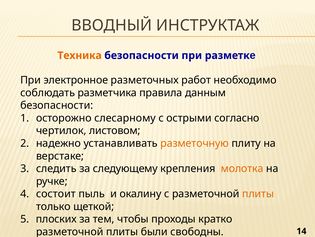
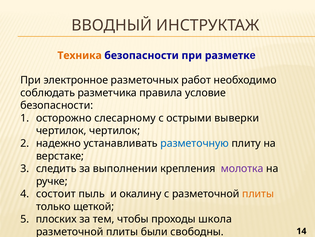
данным: данным -> условие (205, 93)
согласно: согласно -> выверки (237, 118)
чертилок листовом: листовом -> чертилок (115, 130)
разметочную colour: orange -> blue (195, 143)
следующему: следующему -> выполнении (125, 168)
молотка colour: orange -> purple (242, 168)
кратко: кратко -> школа (215, 219)
